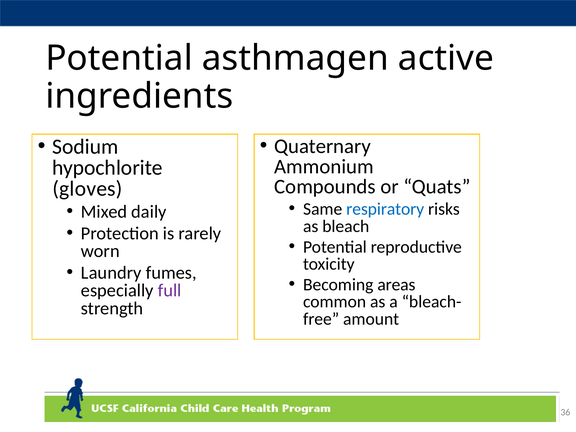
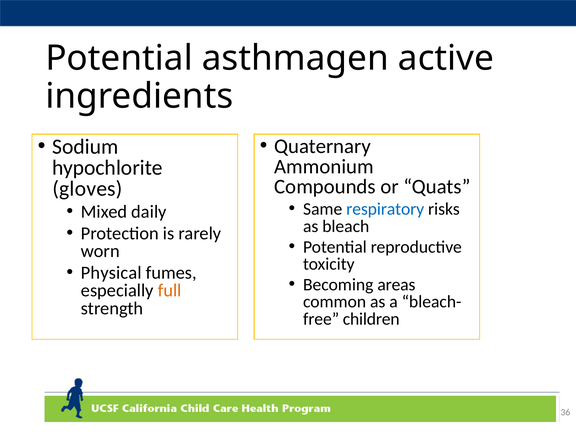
Laundry: Laundry -> Physical (111, 273)
full colour: purple -> orange (170, 291)
amount: amount -> children (371, 319)
